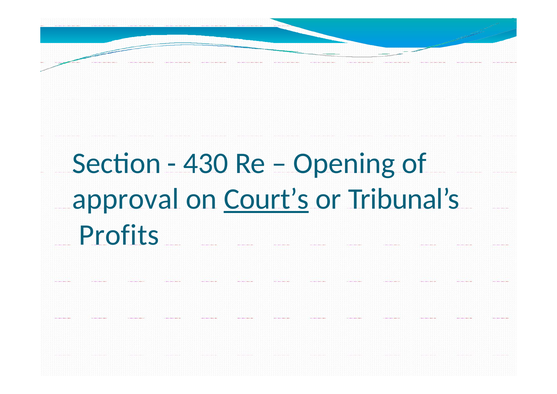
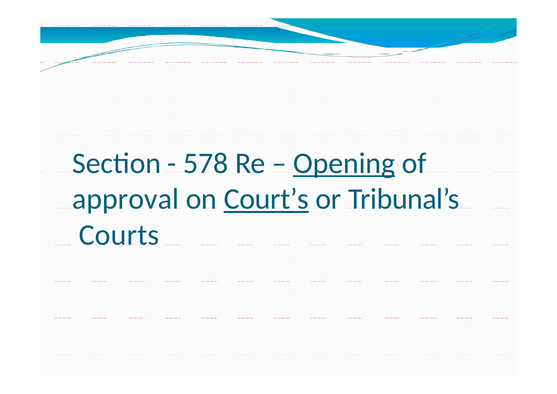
430: 430 -> 578 (206, 163)
Opening underline: none -> present (344, 163)
Profits: Profits -> Courts (119, 235)
